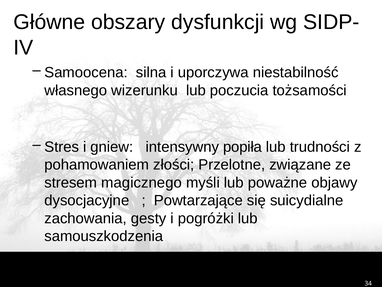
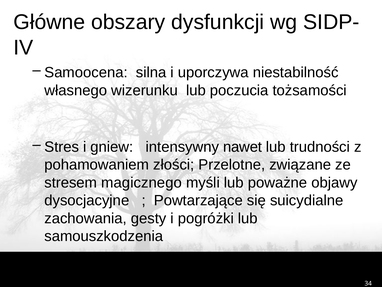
popiła: popiła -> nawet (243, 147)
